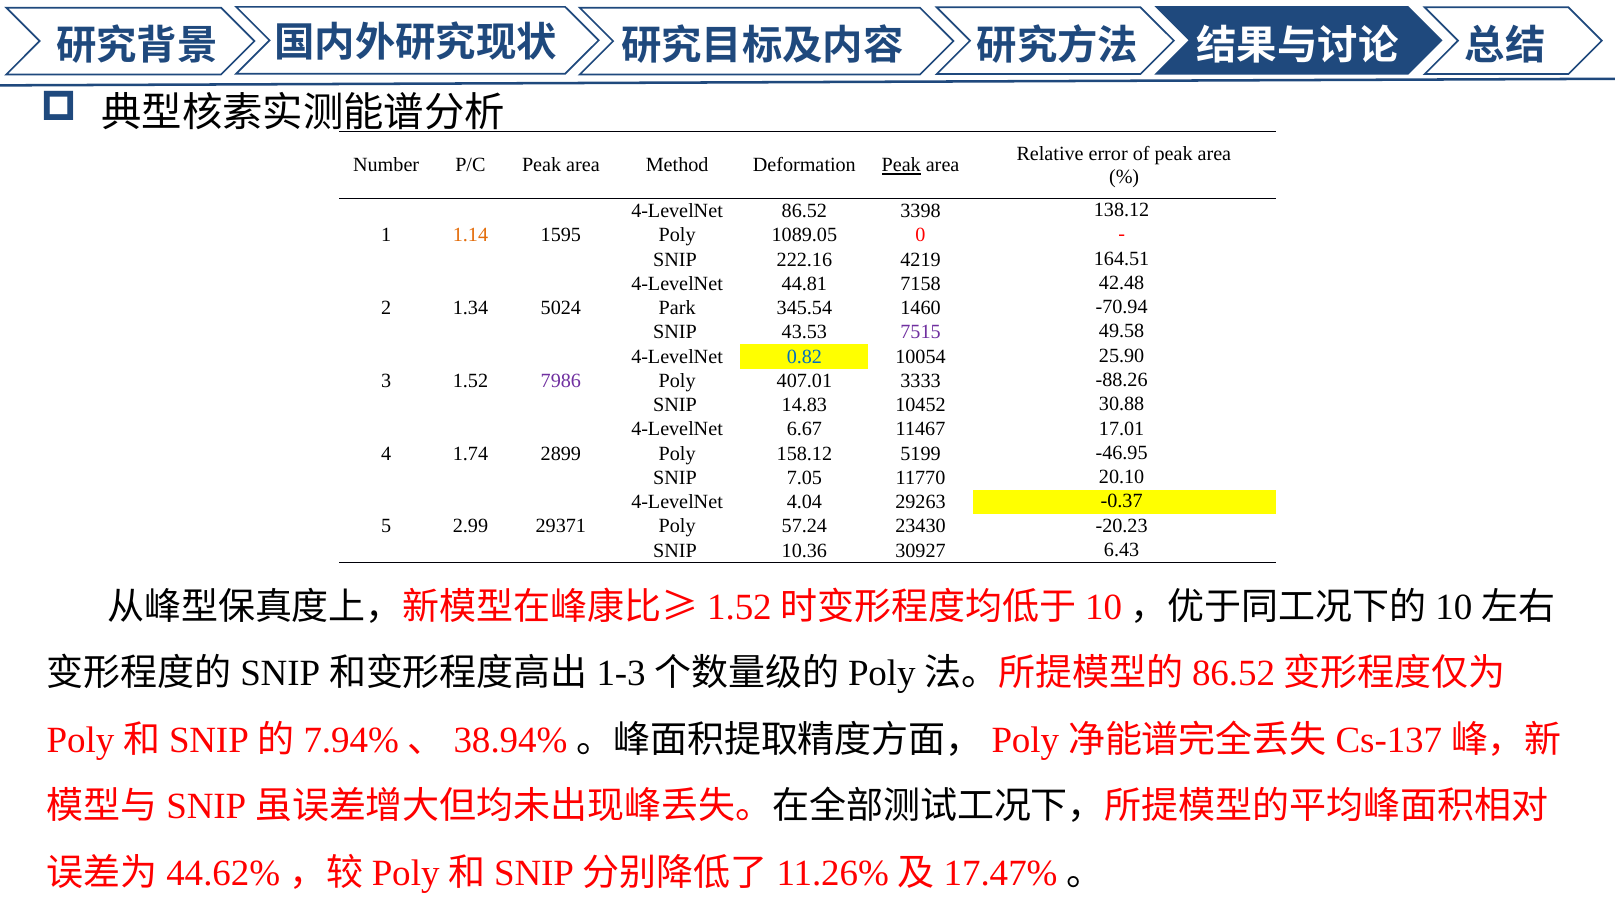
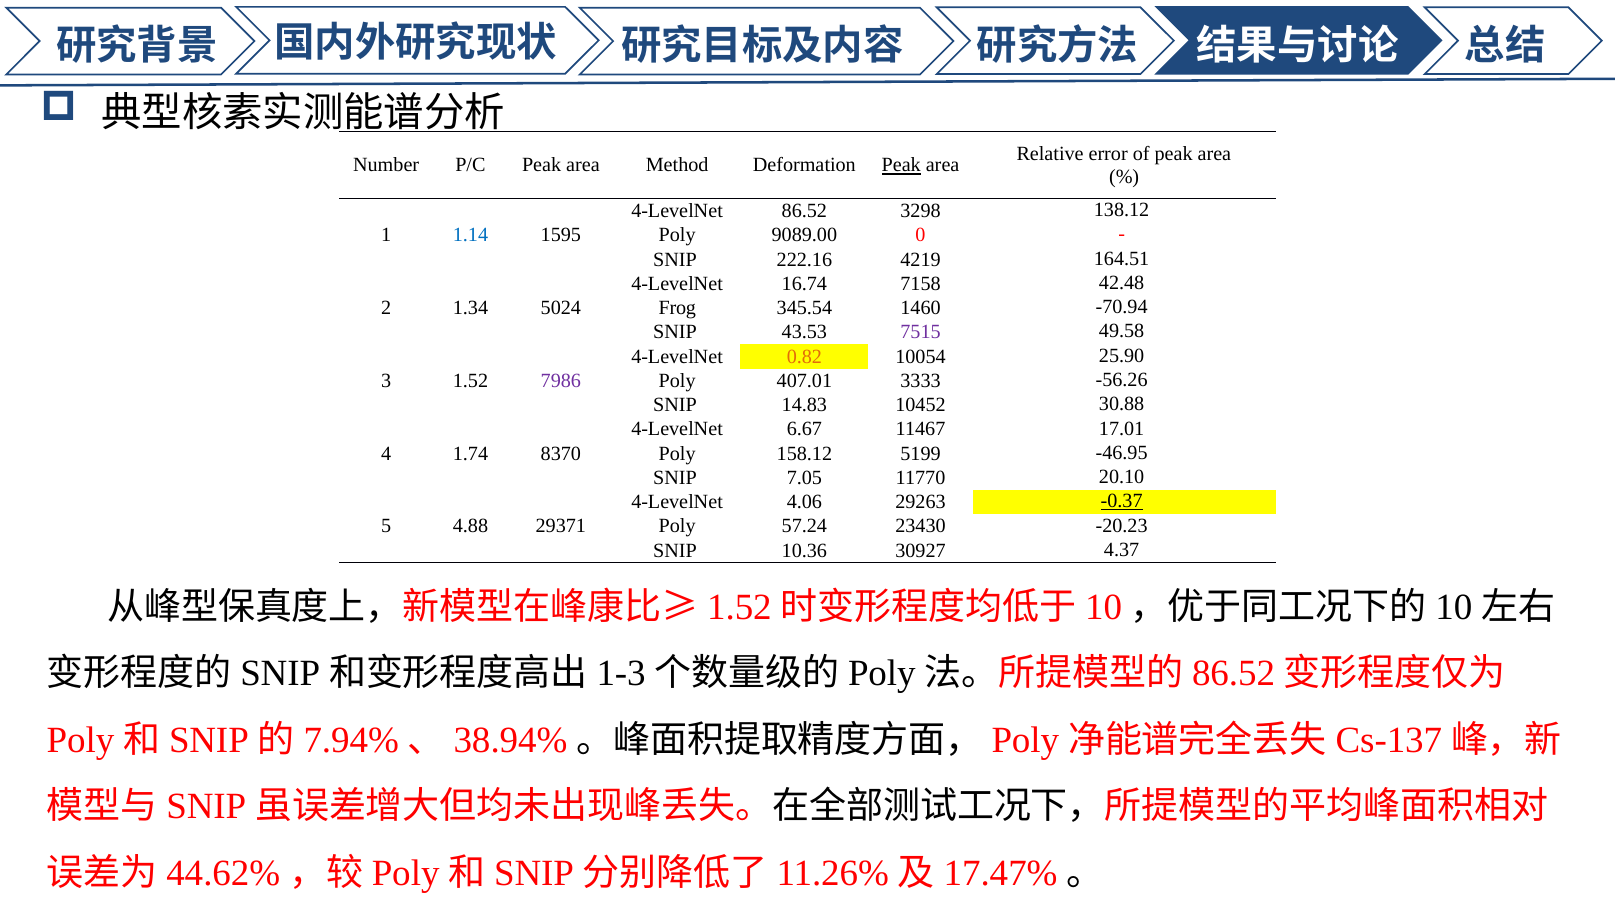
3398: 3398 -> 3298 (921, 211)
1.14 colour: orange -> blue (470, 235)
1089.05: 1089.05 -> 9089.00 (804, 235)
44.81: 44.81 -> 16.74 (804, 284)
Park: Park -> Frog (677, 308)
0.82 colour: blue -> orange (804, 357)
-88.26: -88.26 -> -56.26 (1122, 380)
2899: 2899 -> 8370 (561, 454)
4.04: 4.04 -> 4.06 (804, 502)
-0.37 underline: none -> present (1122, 501)
2.99: 2.99 -> 4.88 (470, 527)
6.43: 6.43 -> 4.37 (1122, 550)
